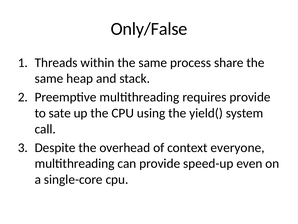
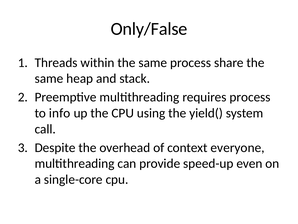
requires provide: provide -> process (250, 97)
sate: sate -> info (60, 113)
